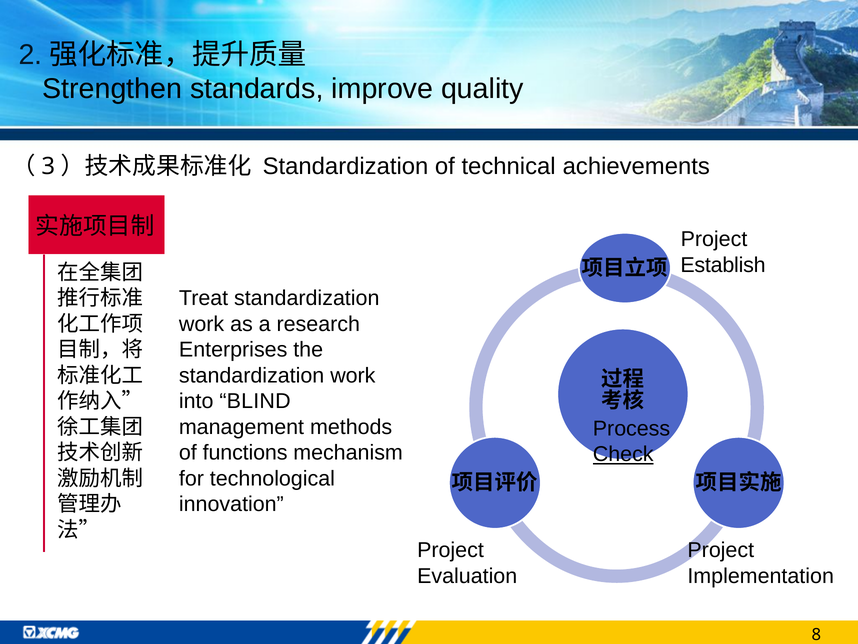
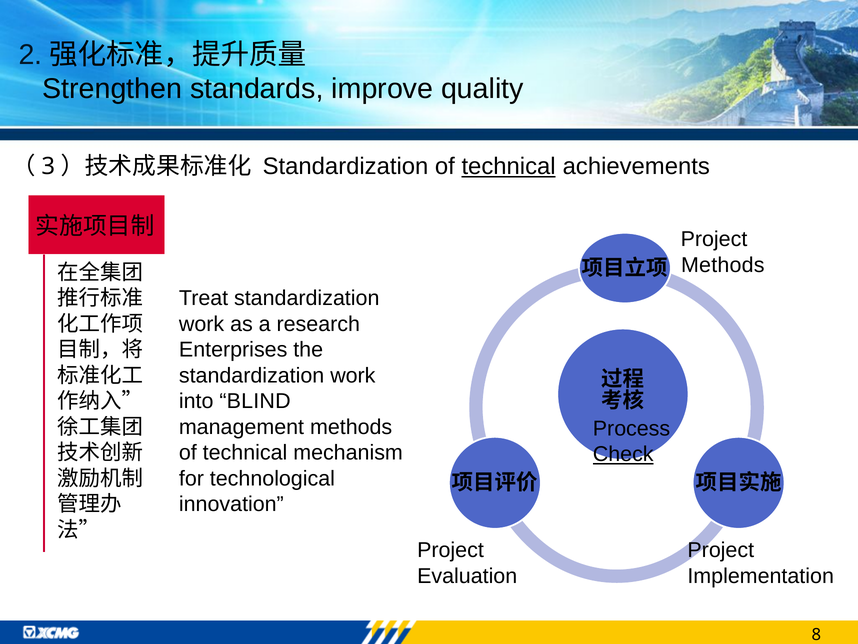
technical underline: none -> present (509, 166)
Establish: Establish -> Methods (723, 265)
functions: functions -> technical (245, 452)
